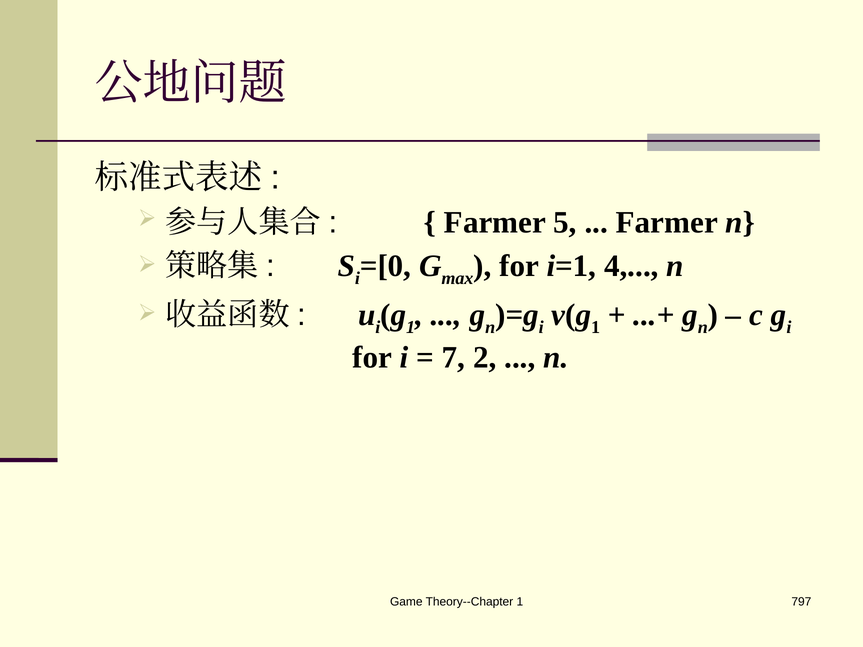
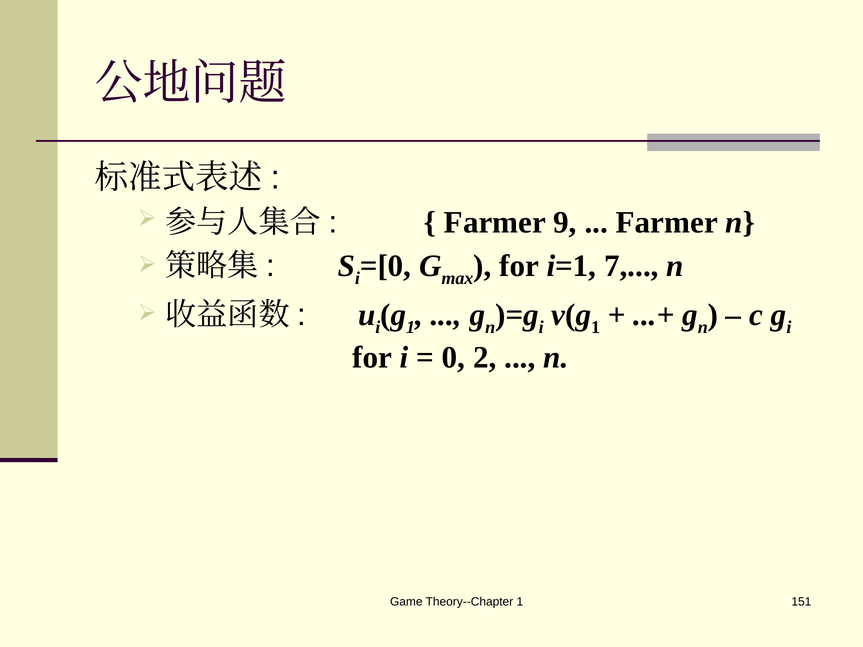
5: 5 -> 9 (565, 223)
4: 4 -> 7 (631, 266)
7: 7 -> 0 (454, 358)
797: 797 -> 151 (801, 602)
